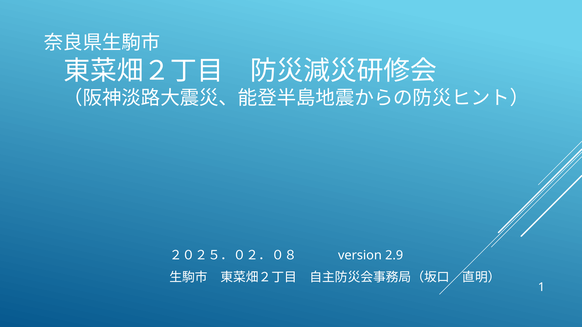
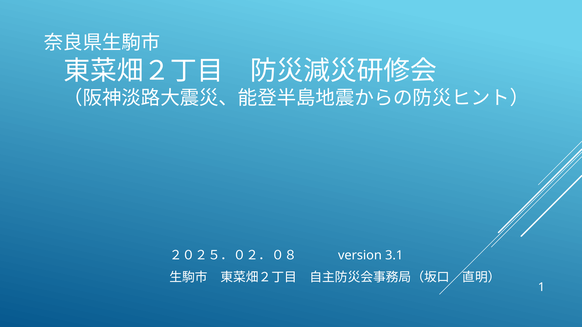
2.9: 2.9 -> 3.1 (394, 256)
